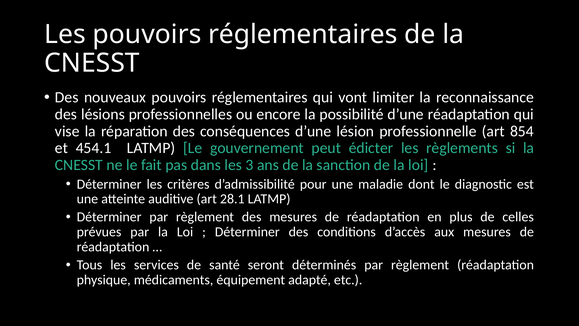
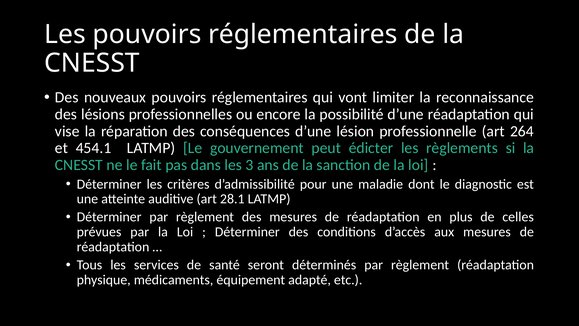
854: 854 -> 264 (522, 131)
